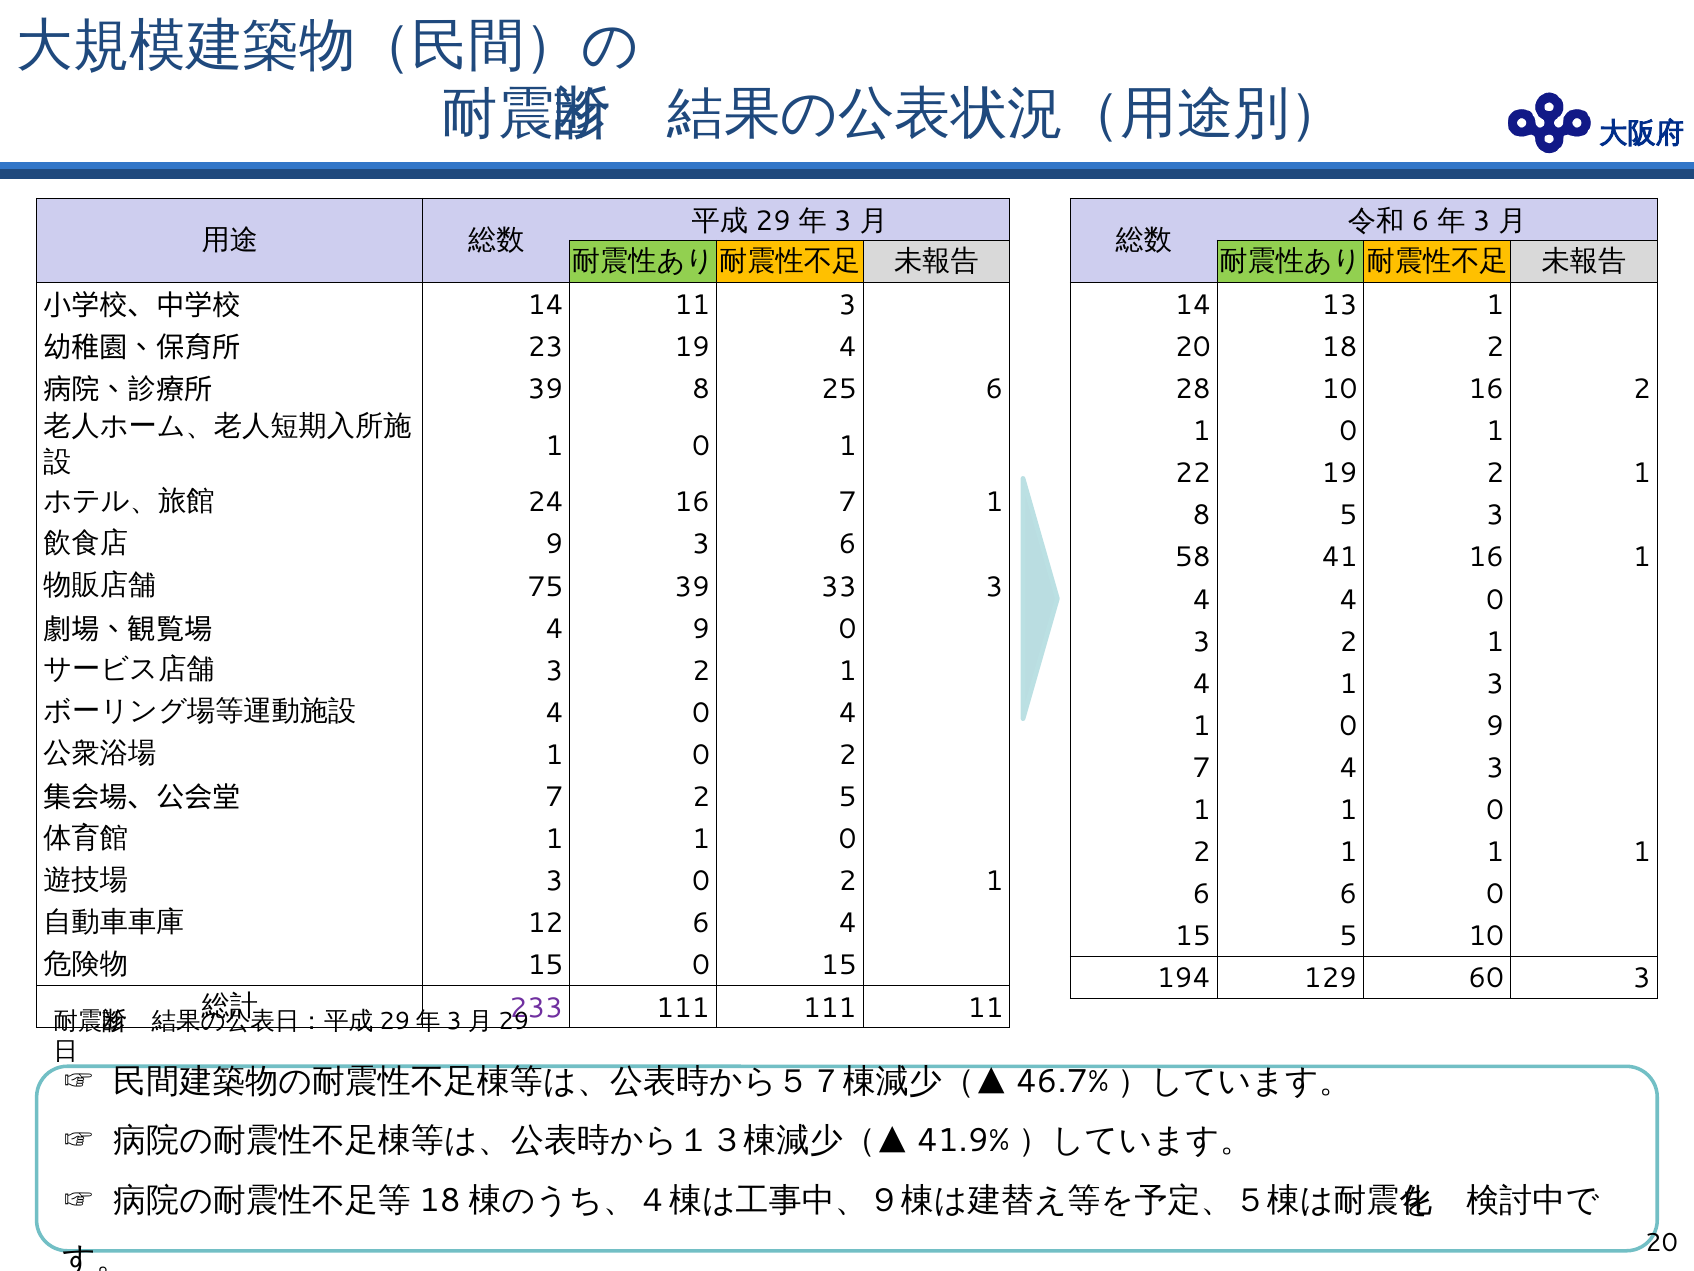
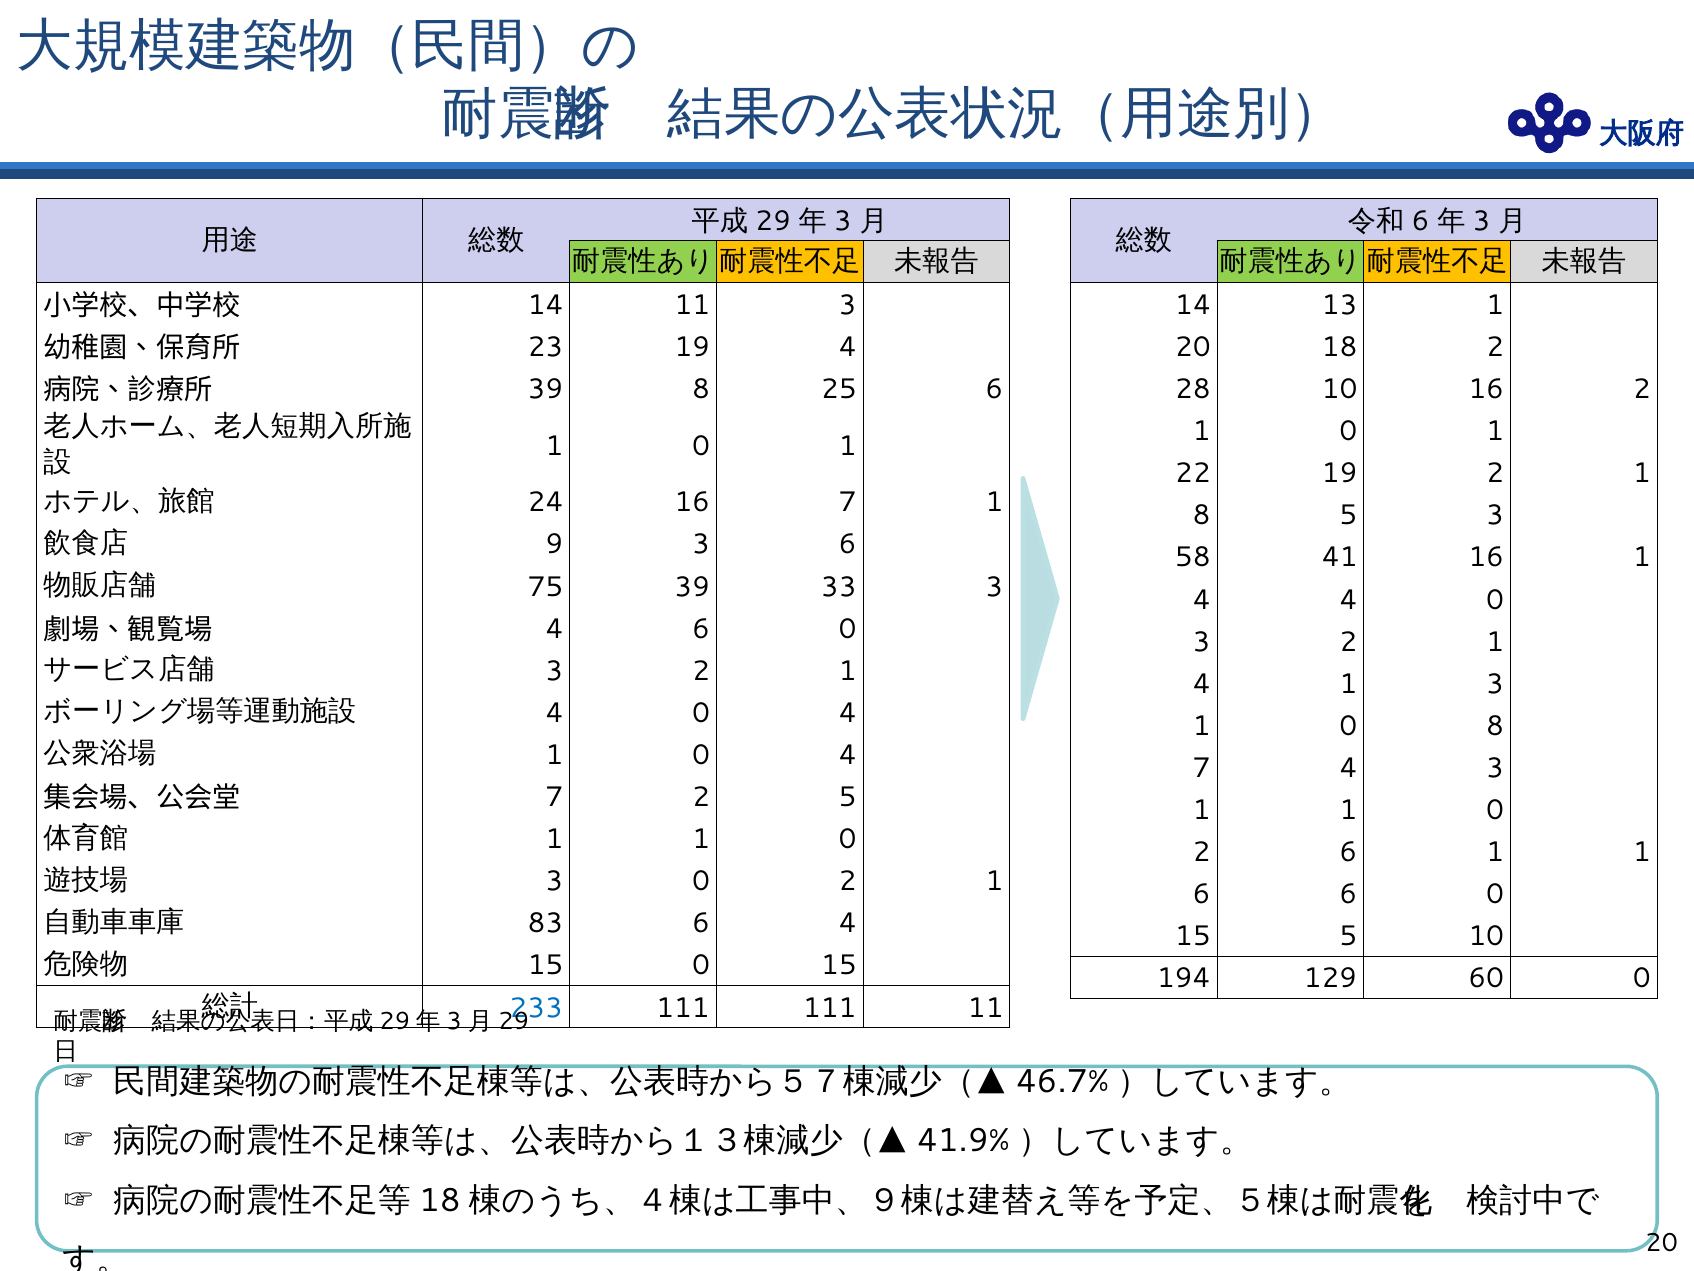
4 9: 9 -> 6 (701, 629)
0 9: 9 -> 8 (1495, 726)
2: 2 -> 4 (848, 755)
1: 1 -> 6 (1348, 852)
12: 12 -> 83 (545, 923)
60 3: 3 -> 0 (1642, 978)
233 colour: purple -> blue (536, 1007)
